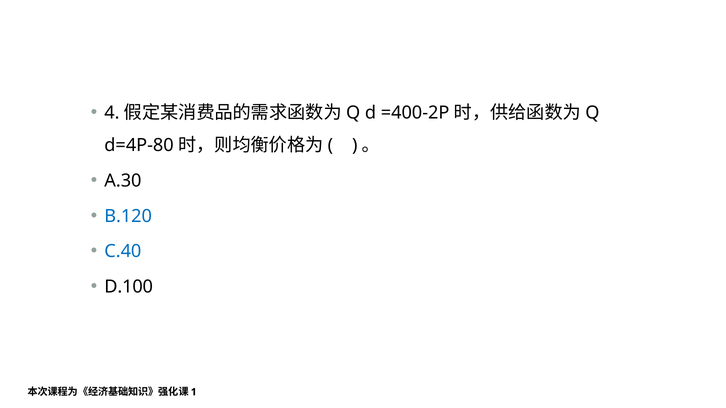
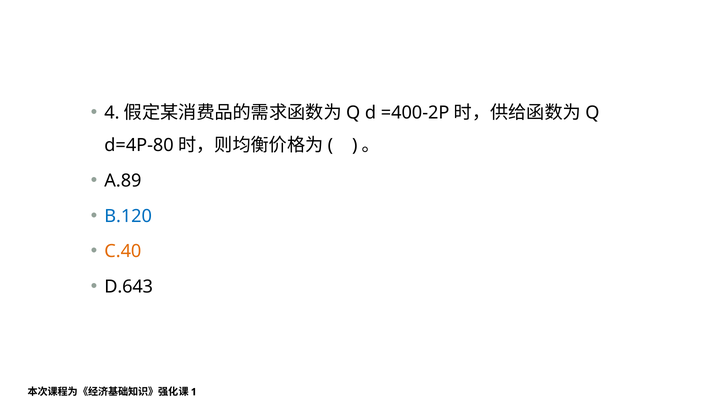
A.30: A.30 -> A.89 (123, 181)
C.40 colour: blue -> orange (123, 252)
D.100: D.100 -> D.643 (129, 287)
